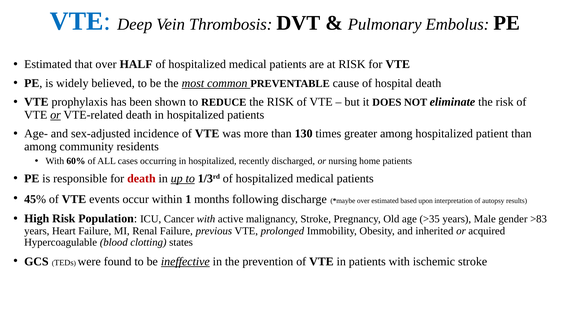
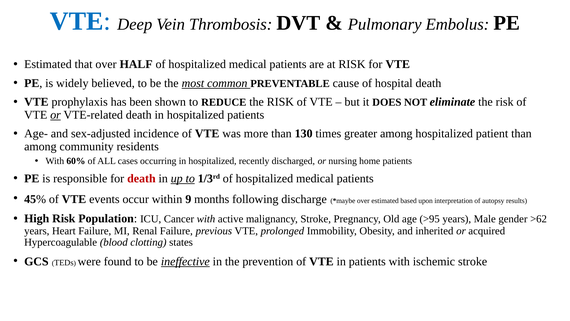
1: 1 -> 9 (188, 199)
>35: >35 -> >95 (430, 219)
>83: >83 -> >62 (539, 219)
